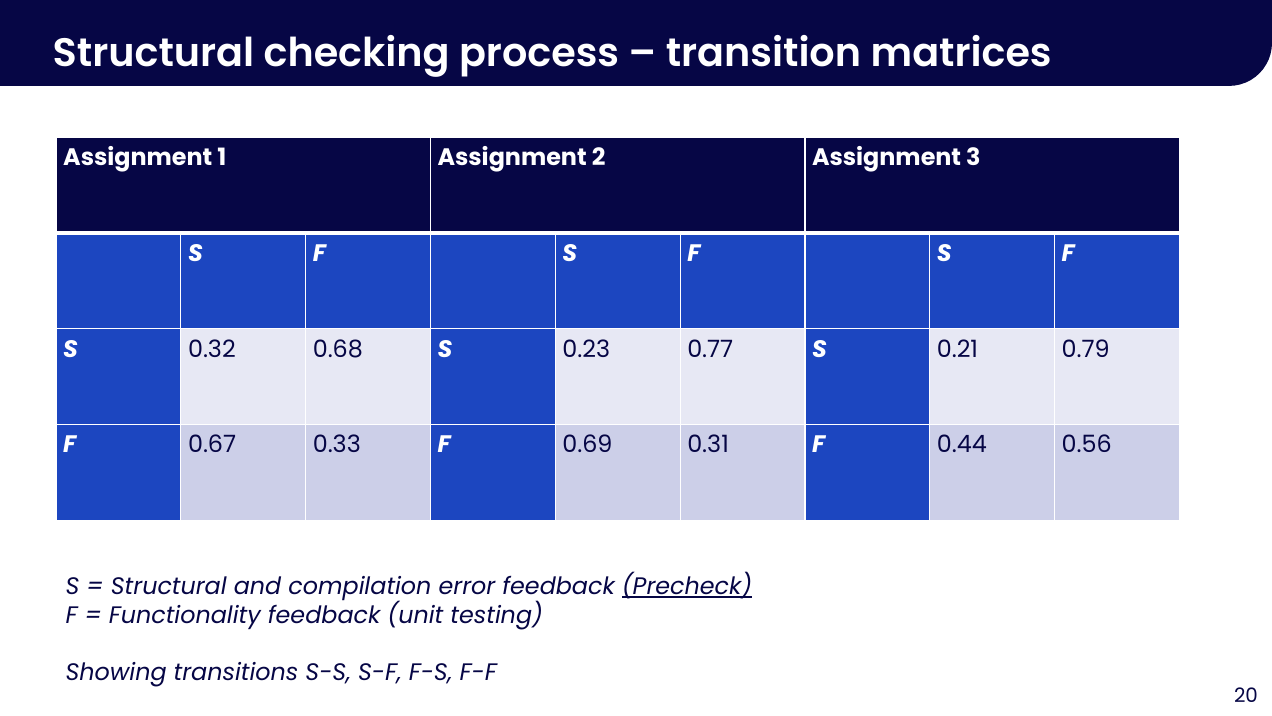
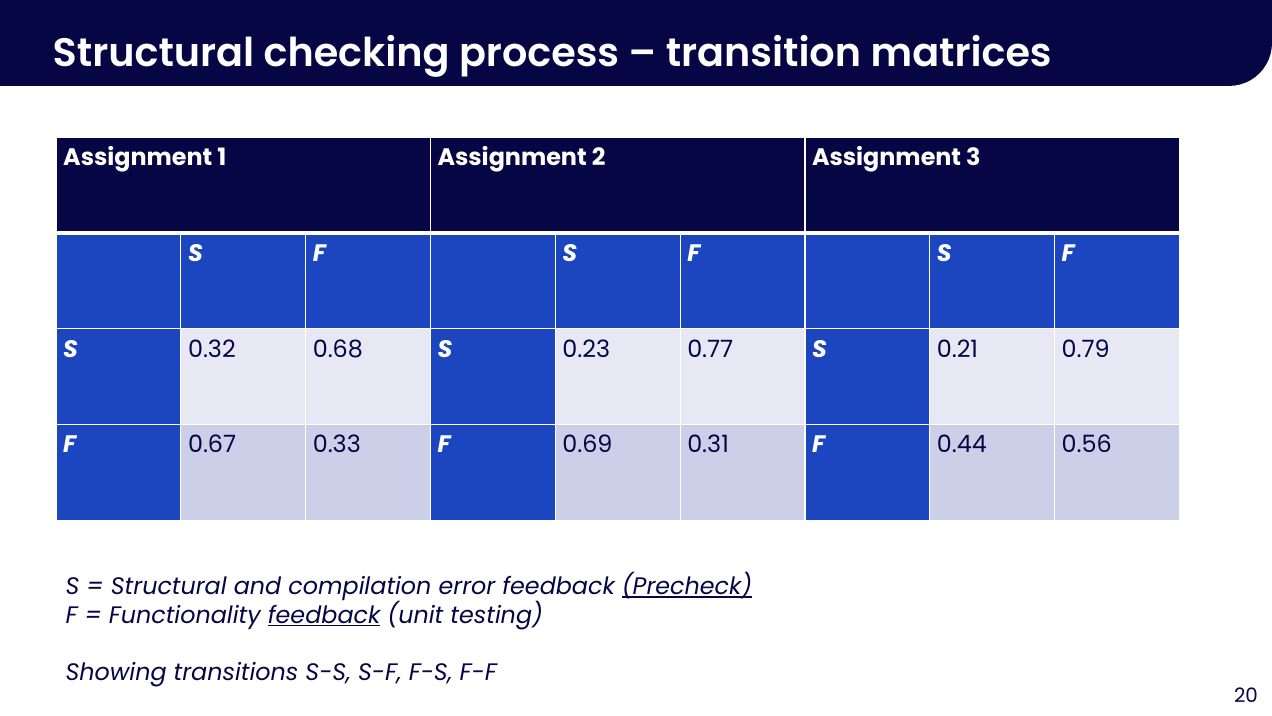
feedback underline: none -> present (324, 615)
